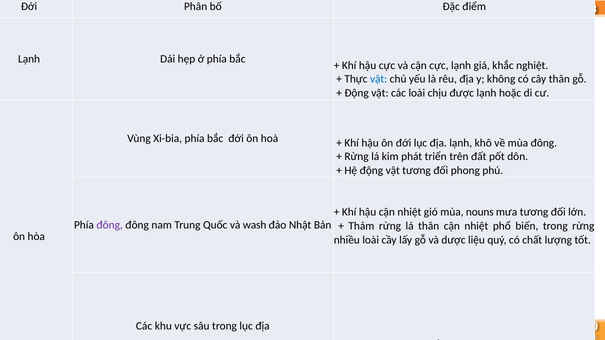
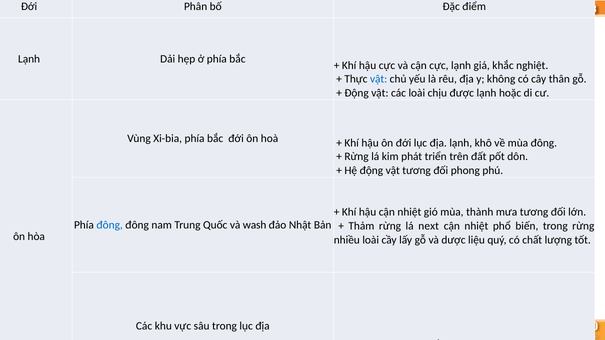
nhiệt gió mùa nouns: nouns -> thành (480, 212)
đông colour: purple -> blue (110, 225)
lá thân: thân -> next (429, 226)
